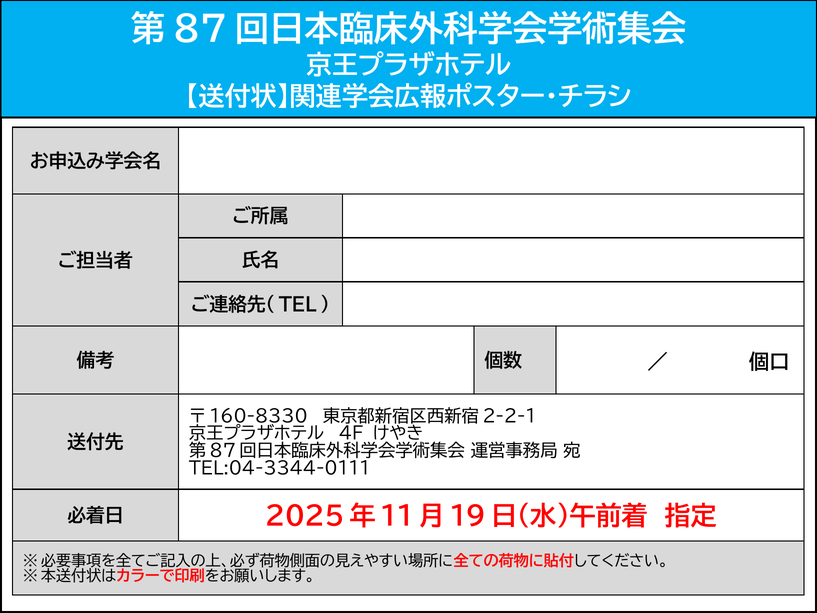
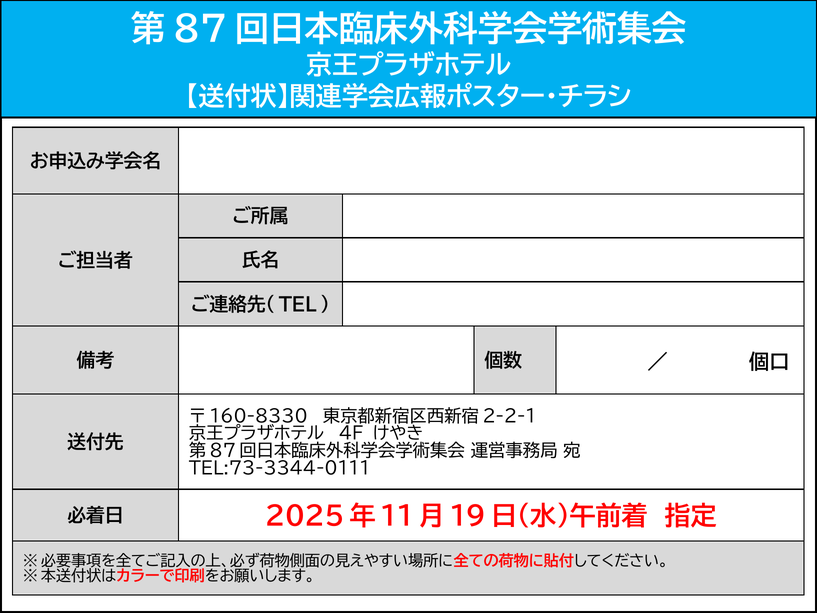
TEL:04-3344-0111: TEL:04-3344-0111 -> TEL:73-3344-0111 (280, 468)
